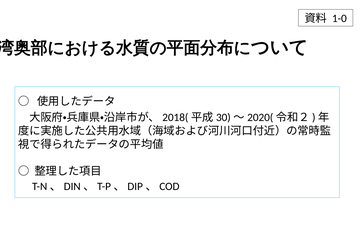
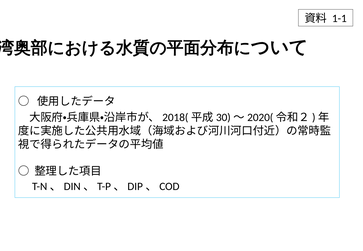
1-0: 1-0 -> 1-1 (339, 19)
